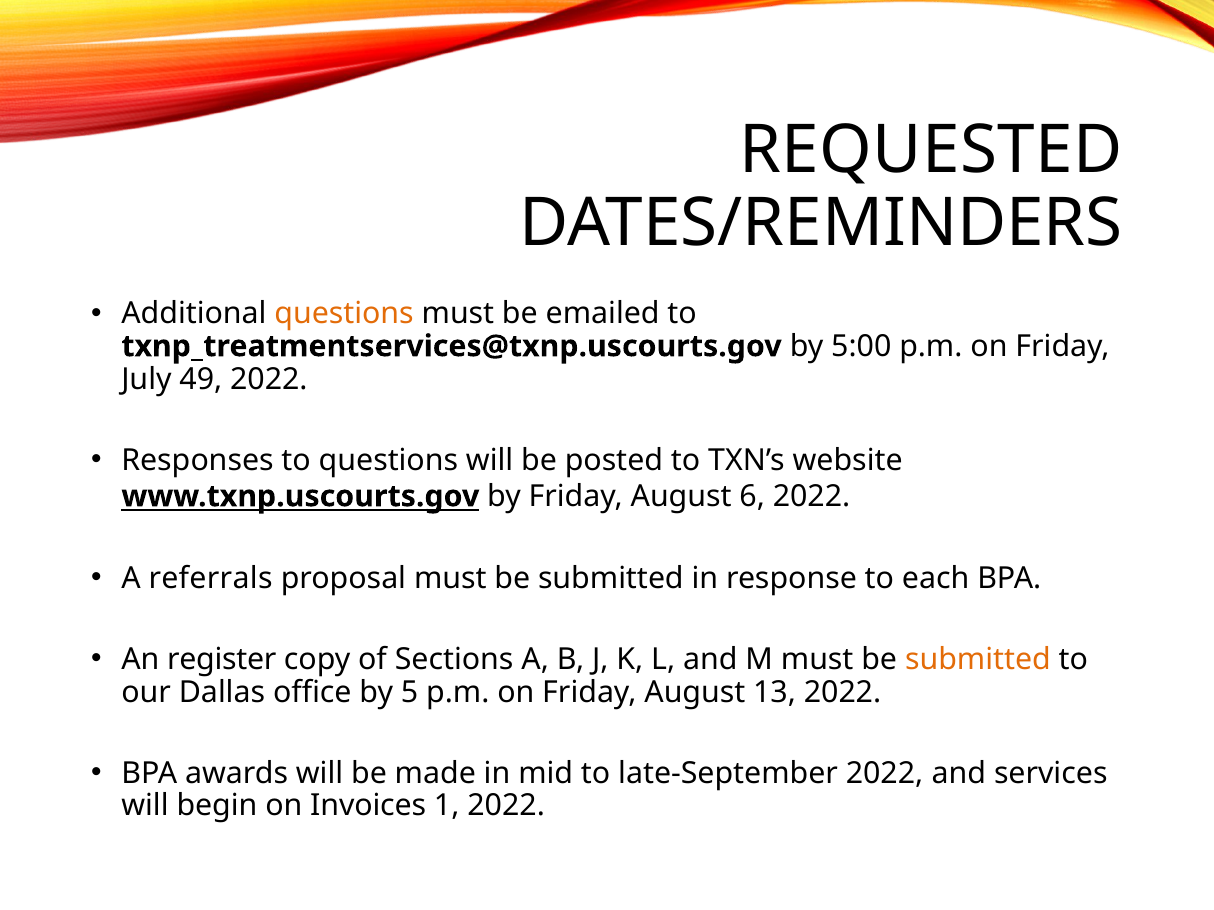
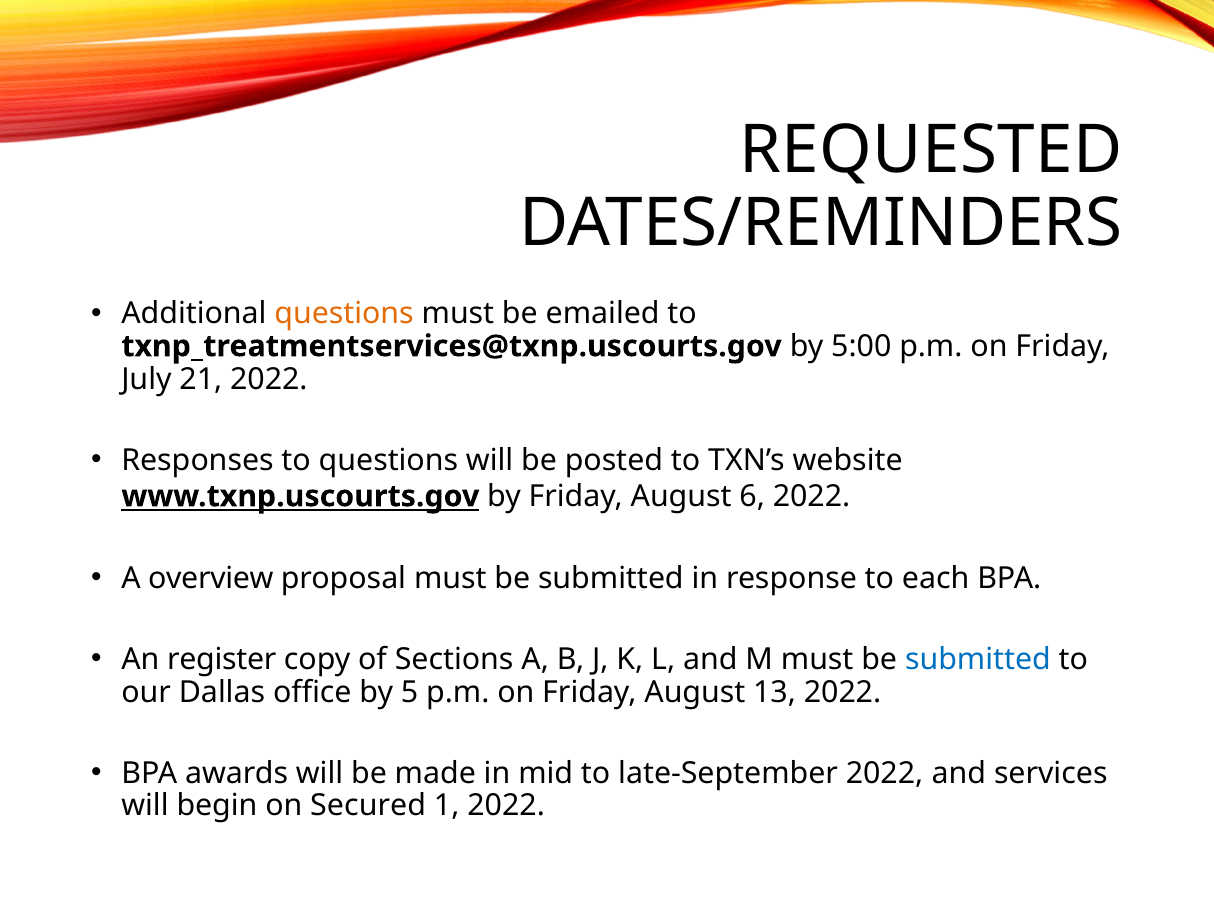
49: 49 -> 21 (201, 379)
referrals: referrals -> overview (211, 579)
submitted colour: orange -> blue (978, 660)
Invoices: Invoices -> Secured (368, 806)
